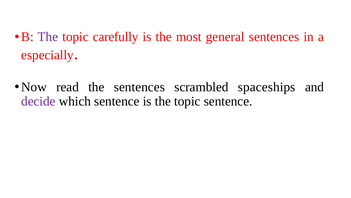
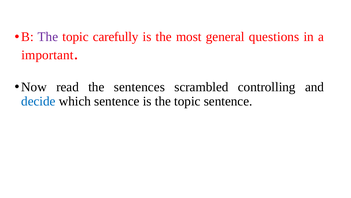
general sentences: sentences -> questions (274, 37)
especially: especially -> important (47, 55)
spaceships: spaceships -> controlling (267, 87)
decide colour: purple -> blue (38, 101)
